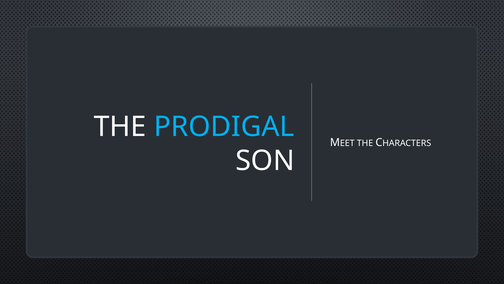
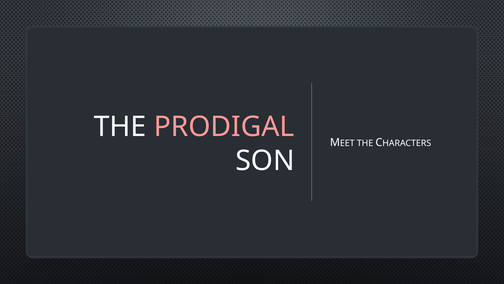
PRODIGAL colour: light blue -> pink (224, 127)
